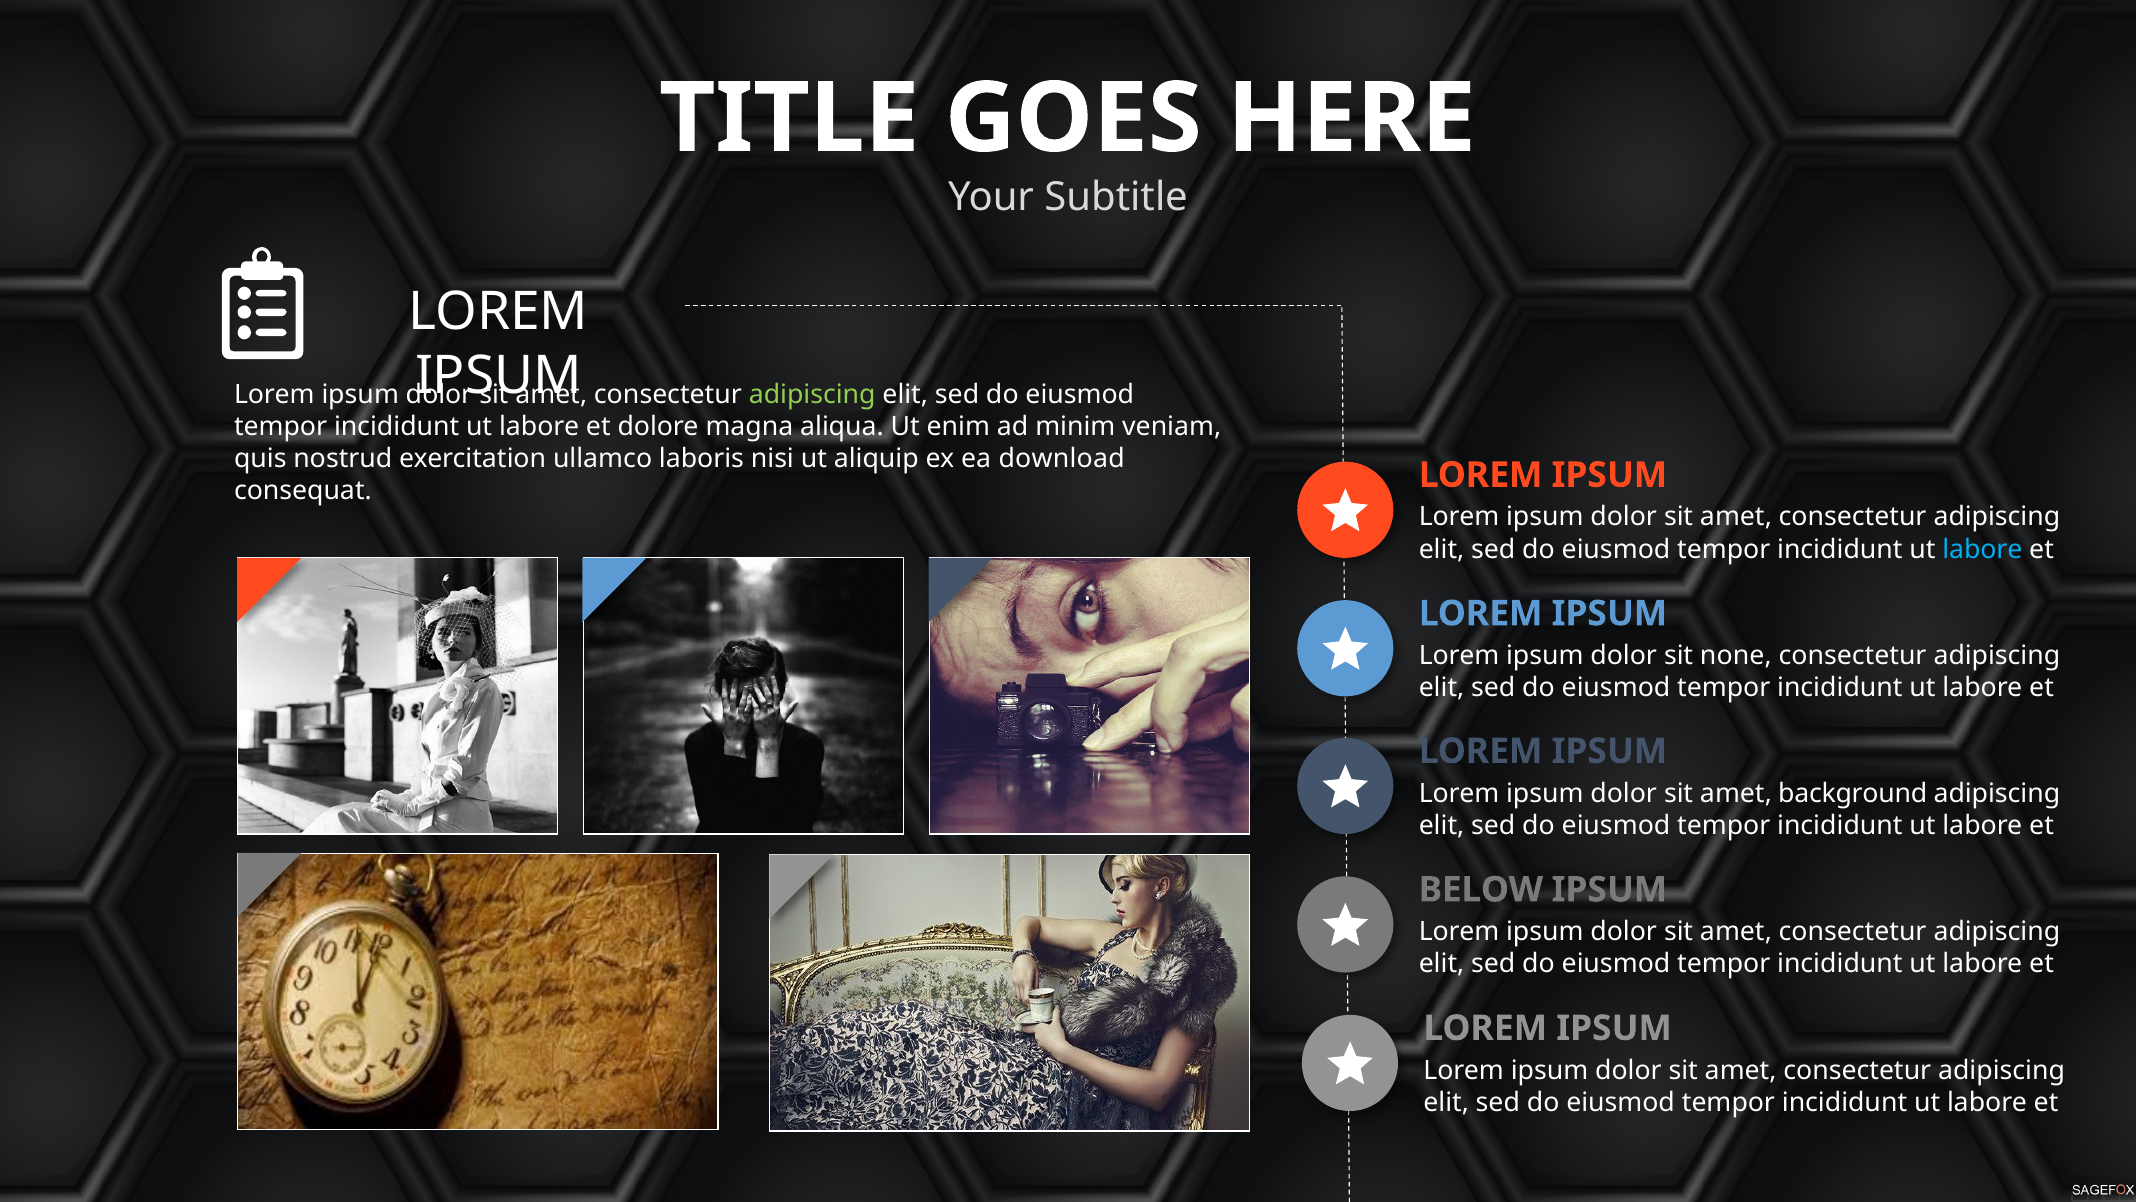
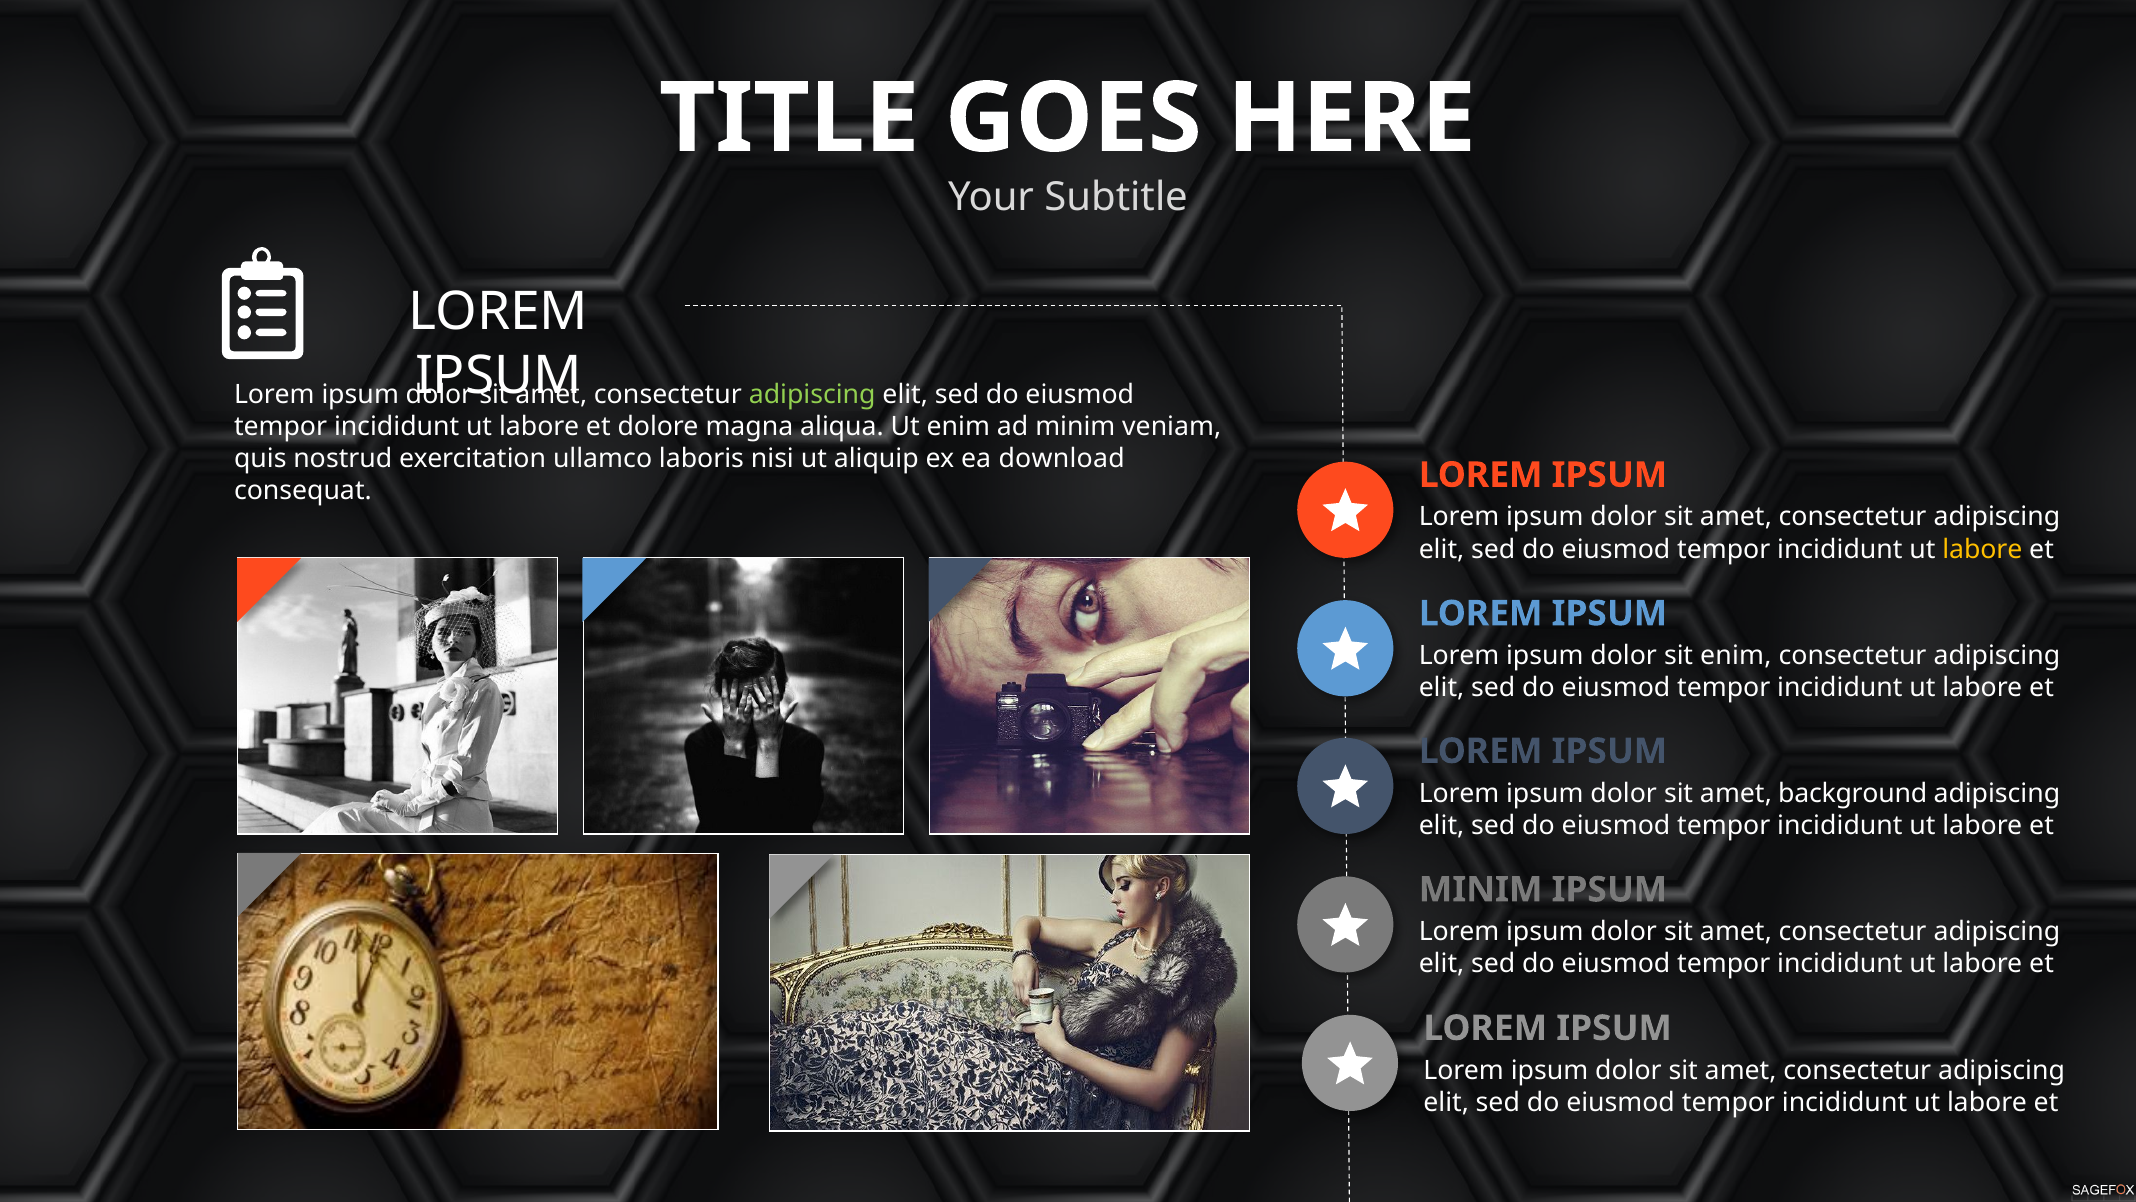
labore colour: light blue -> yellow (1982, 549)
sit none: none -> enim (1736, 655)
BELOW: BELOW -> MINIM (1481, 889)
